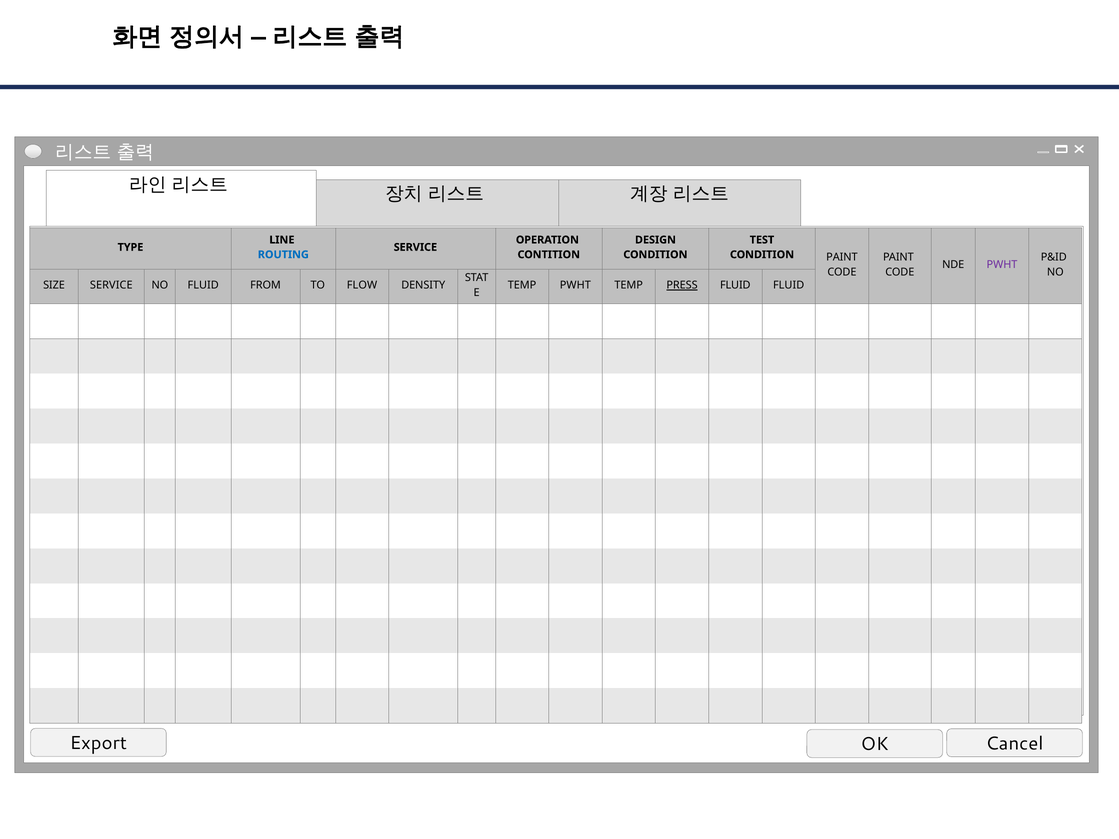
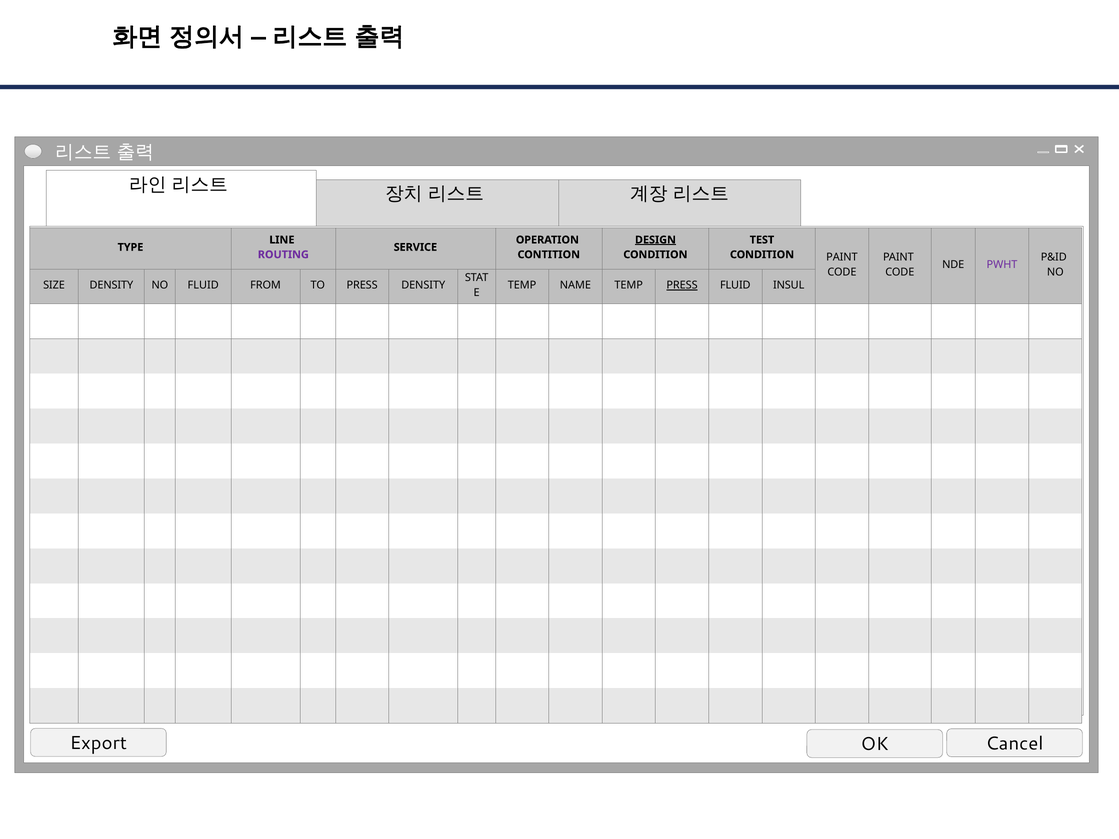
DESIGN underline: none -> present (655, 240)
ROUTING colour: blue -> purple (283, 255)
SIZE SERVICE: SERVICE -> DENSITY (111, 285)
TO FLOW: FLOW -> PRESS (362, 285)
TEMP PWHT: PWHT -> NAME (575, 285)
FLUID FLUID: FLUID -> INSUL (789, 285)
